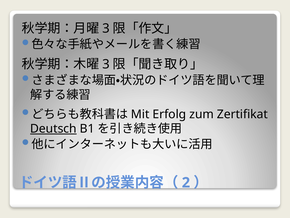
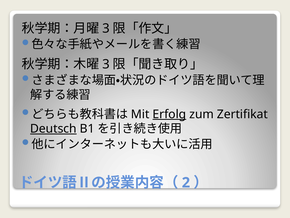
Erfolg underline: none -> present (169, 114)
